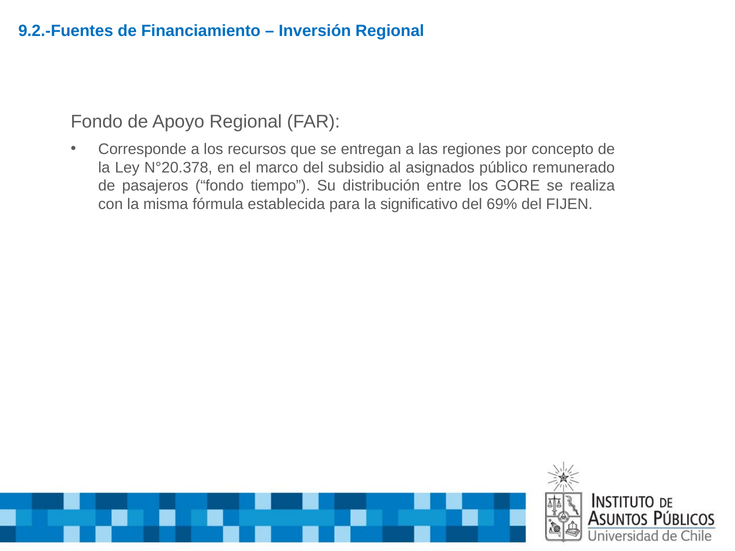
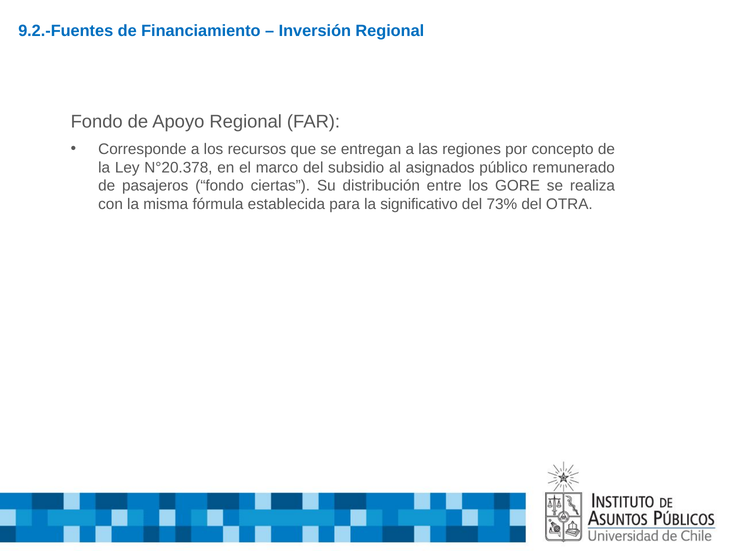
tiempo: tiempo -> ciertas (280, 186)
69%: 69% -> 73% (502, 204)
FIJEN: FIJEN -> OTRA (569, 204)
